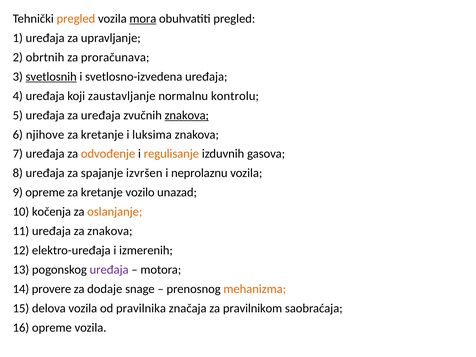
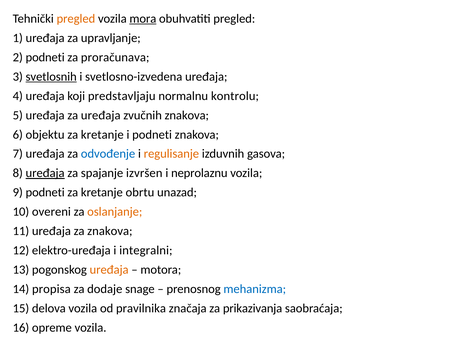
2 obrtnih: obrtnih -> podneti (45, 57)
zaustavljanje: zaustavljanje -> predstavljaju (122, 96)
znakova underline: present -> none (187, 115)
njihove: njihove -> objektu (45, 135)
i luksima: luksima -> podneti (152, 135)
odvođenje colour: orange -> blue (108, 154)
uređaja underline: none -> present (45, 173)
9 opreme: opreme -> podneti (45, 192)
vozilo: vozilo -> obrtu (140, 192)
kočenja: kočenja -> overeni (51, 212)
izmerenih: izmerenih -> integralni (146, 250)
uređaja colour: purple -> orange (109, 270)
provere: provere -> propisa (51, 289)
mehanizma colour: orange -> blue (255, 289)
pravilnikom: pravilnikom -> prikazivanja (253, 308)
